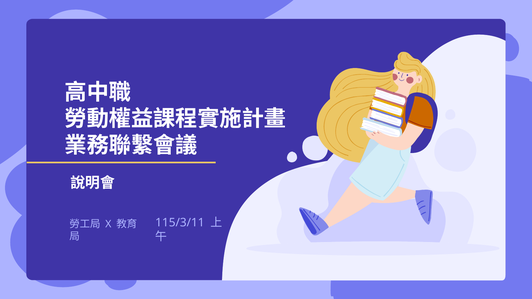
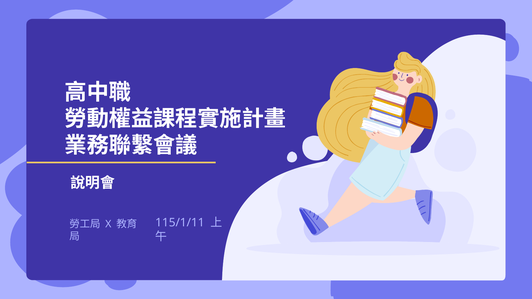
115/3/11: 115/3/11 -> 115/1/11 (180, 223)
